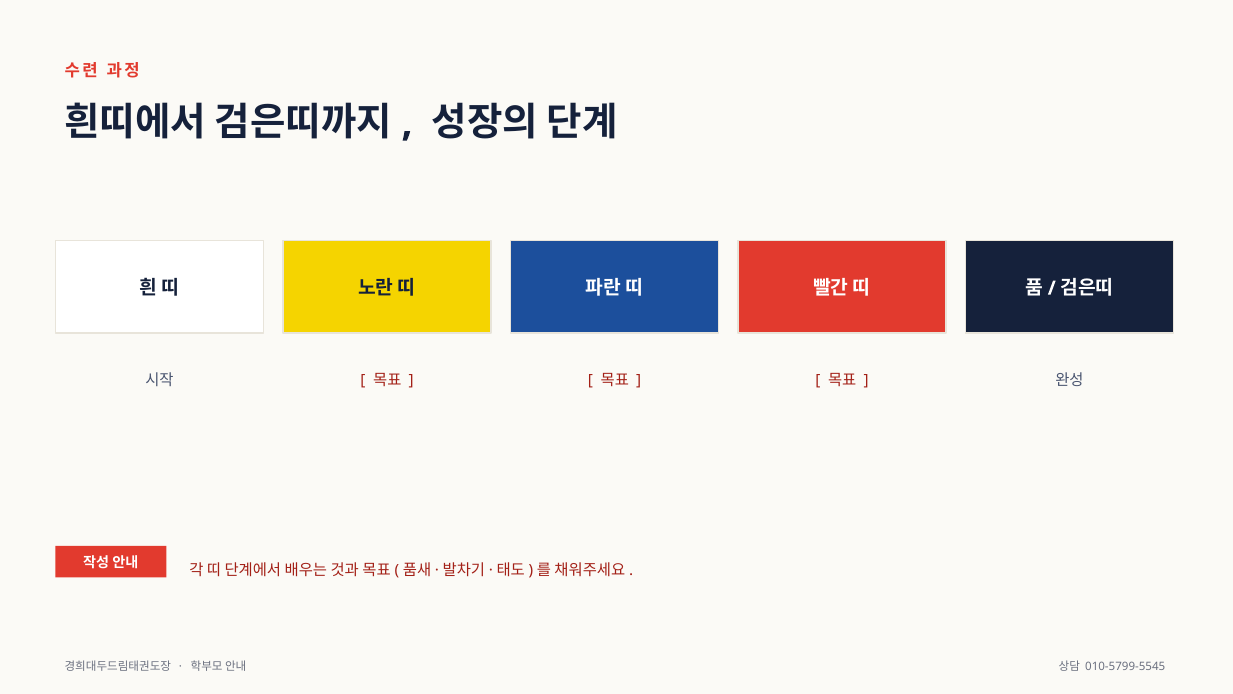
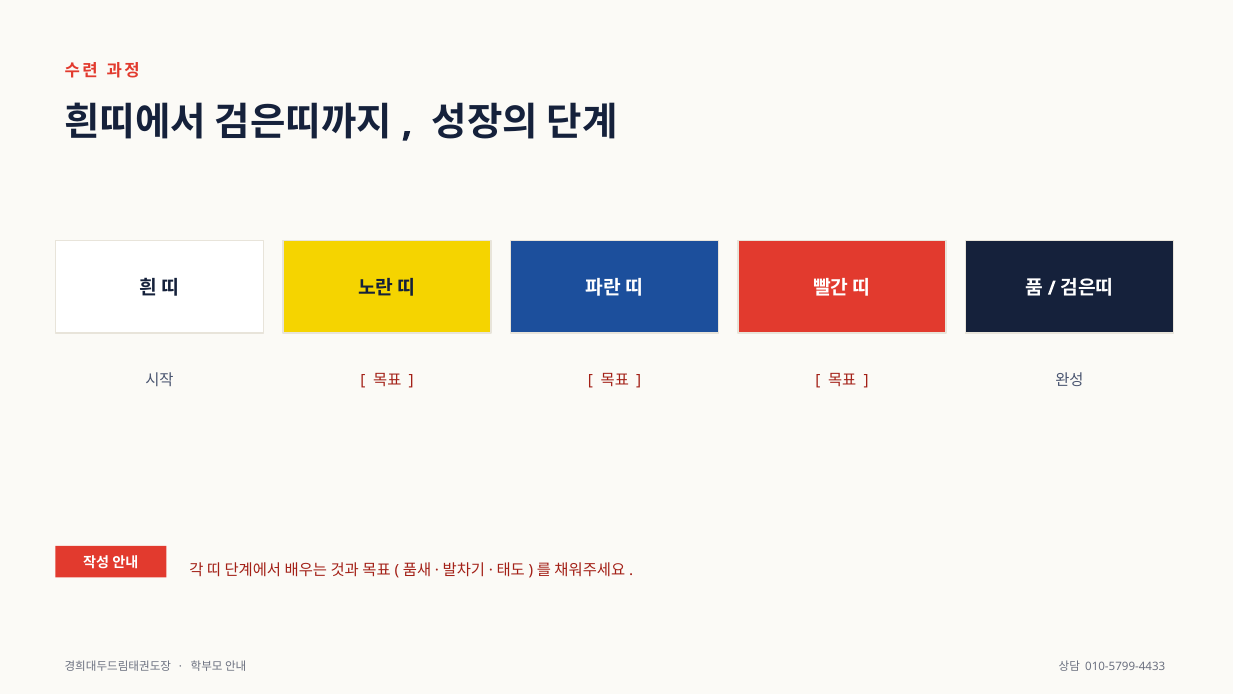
010-5799-5545: 010-5799-5545 -> 010-5799-4433 (1125, 667)
